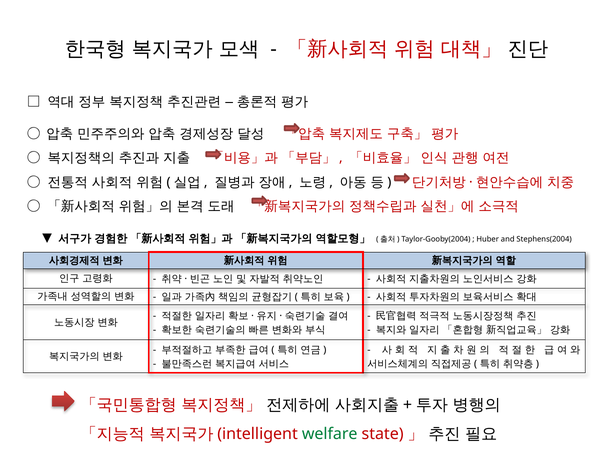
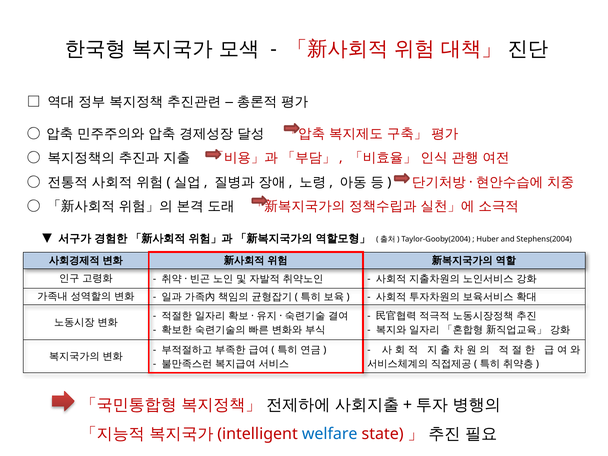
welfare colour: green -> blue (330, 434)
